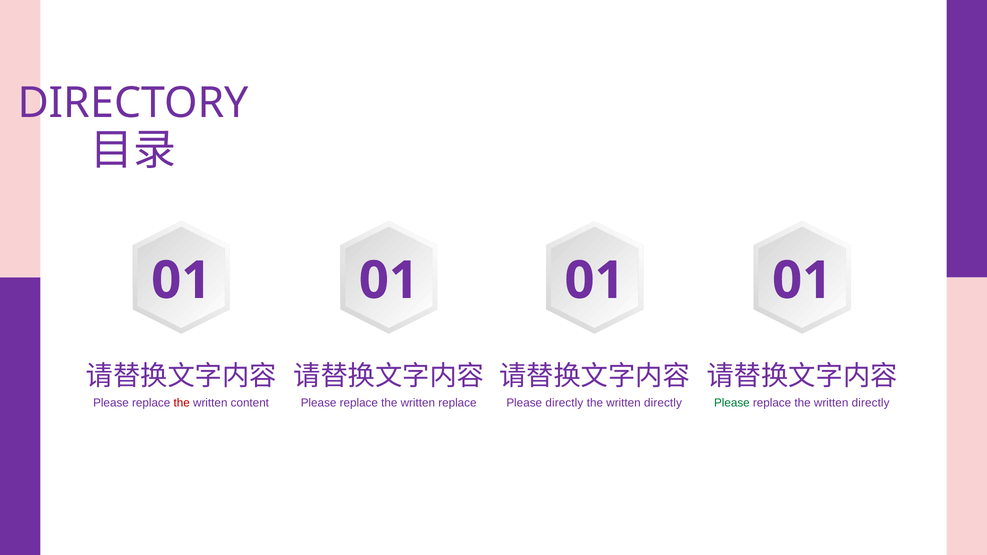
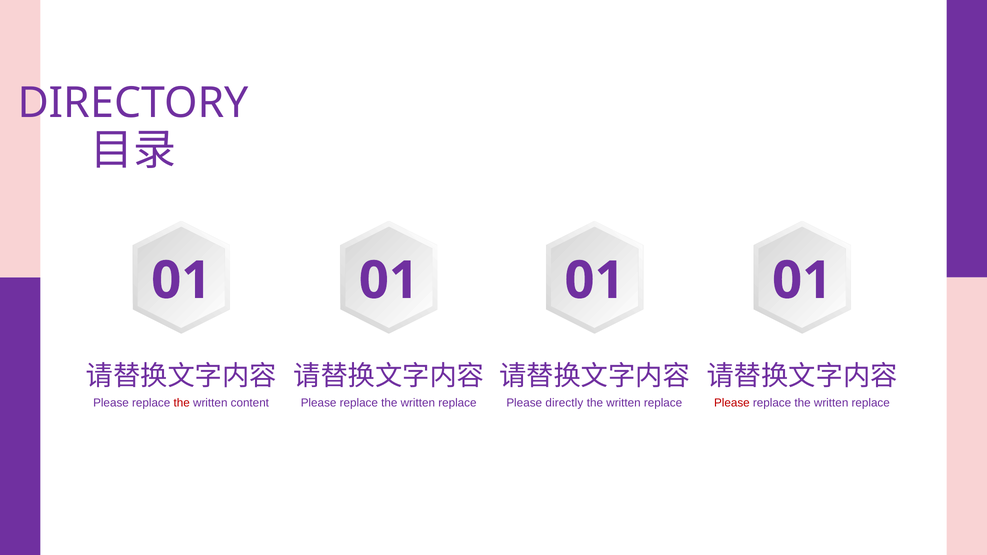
directly: directly -> replace (663, 403)
Please colour: green -> red (732, 403)
directly: directly -> replace (871, 403)
